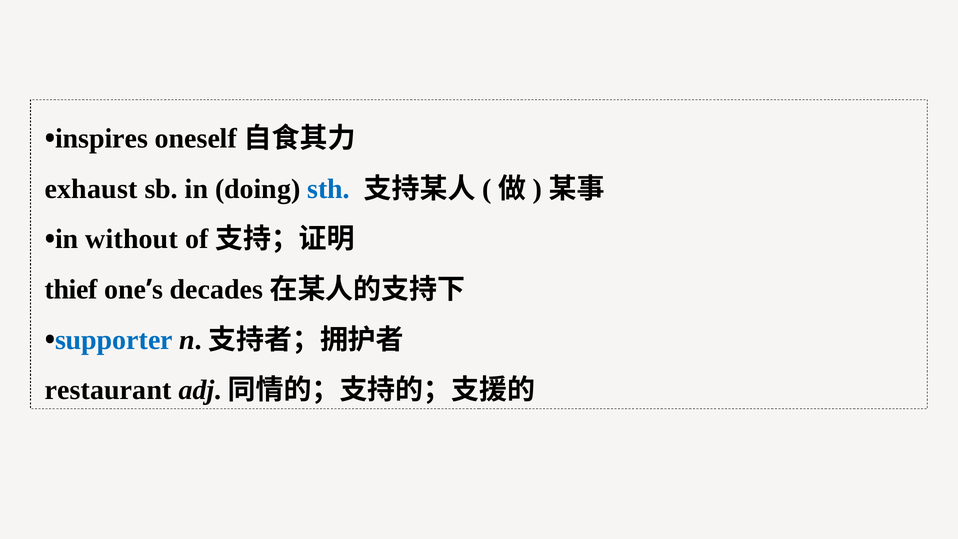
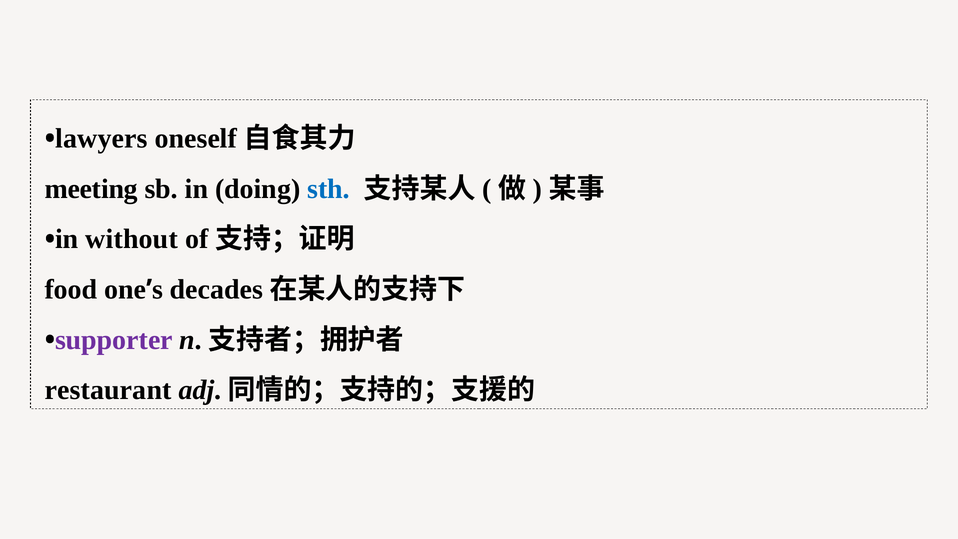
inspires: inspires -> lawyers (101, 139)
exhaust: exhaust -> meeting (91, 189)
thief: thief -> food (71, 290)
supporter colour: blue -> purple (114, 340)
